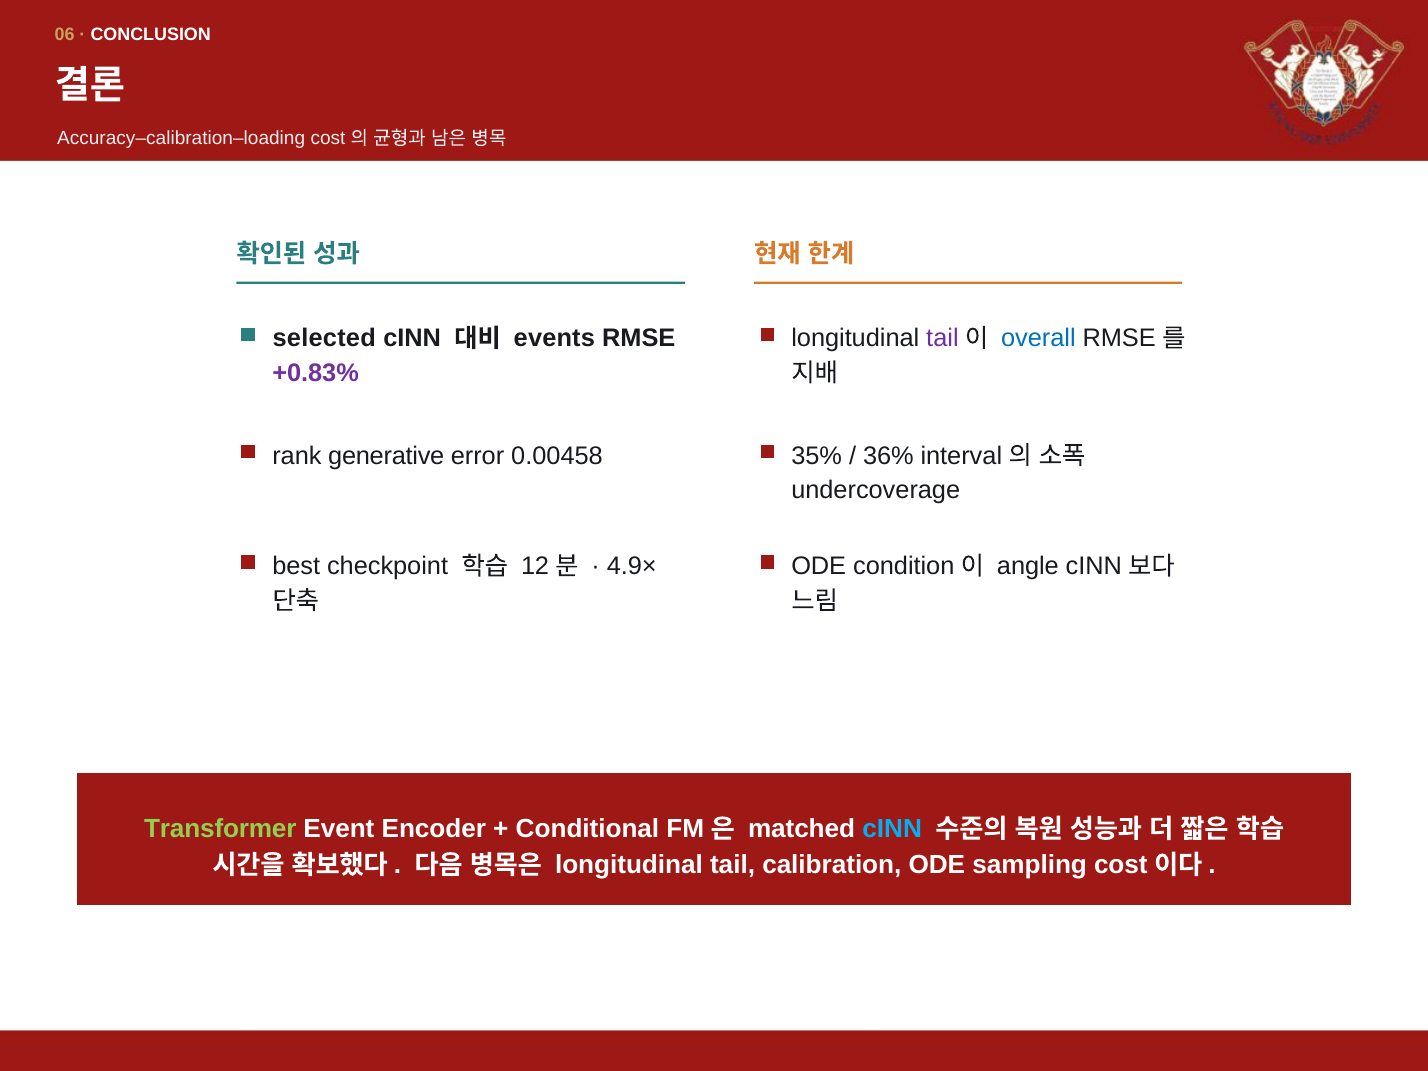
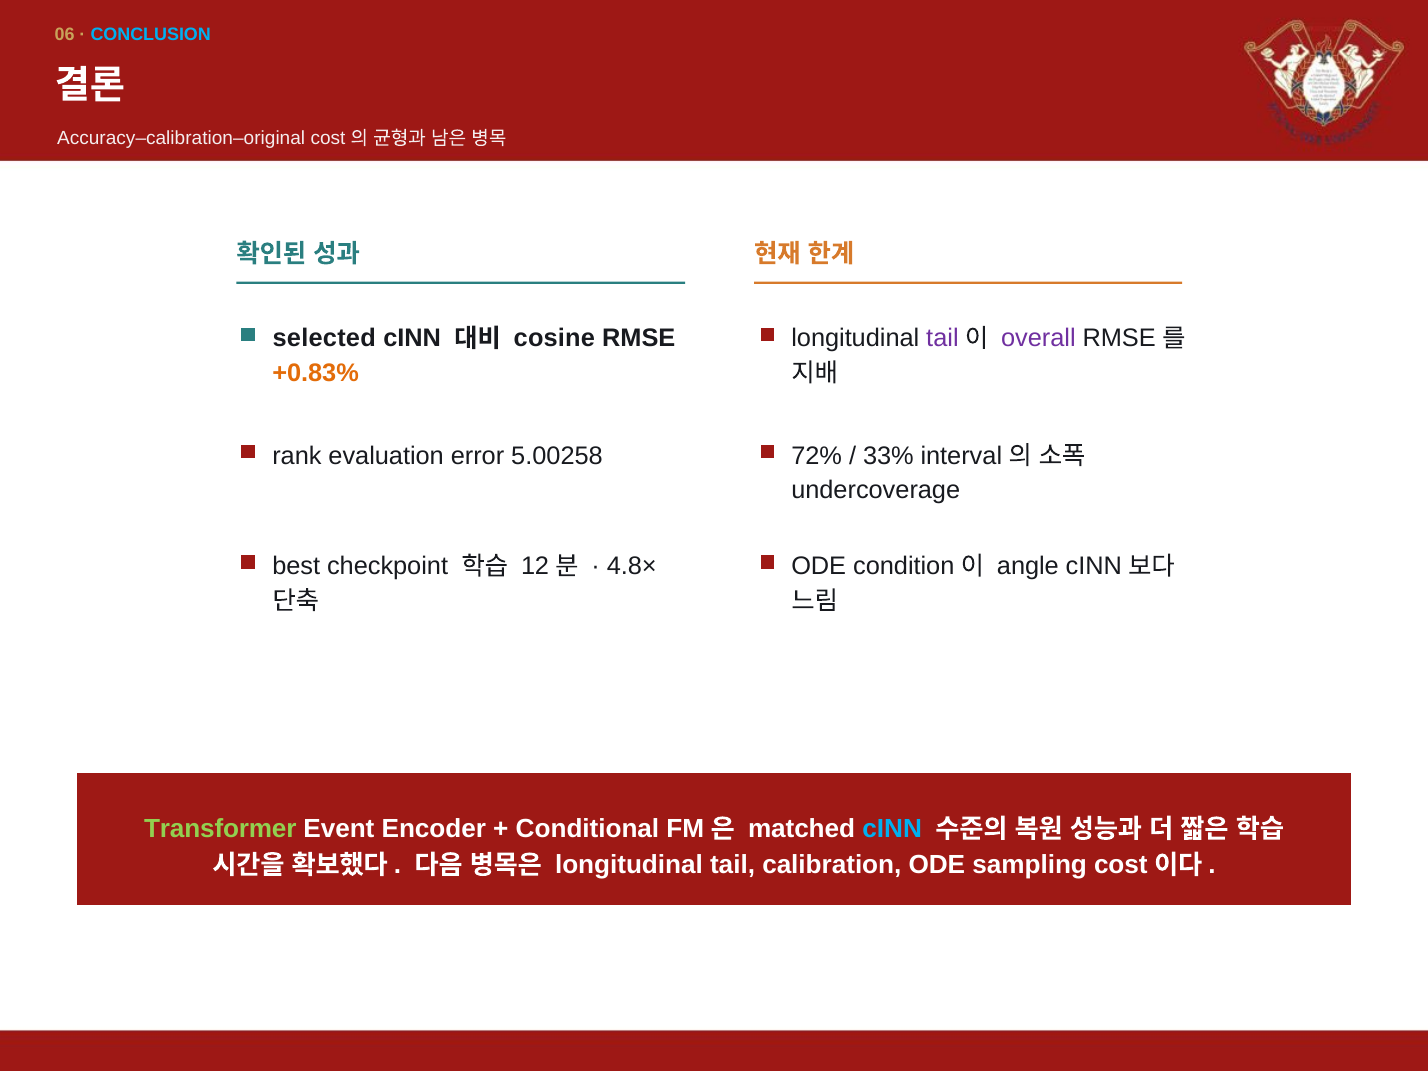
CONCLUSION colour: white -> light blue (151, 35)
Accuracy–calibration–loading: Accuracy–calibration–loading -> Accuracy–calibration–original (181, 138)
events: events -> cosine (554, 338)
overall colour: blue -> purple (1038, 338)
+0.83% colour: purple -> orange (316, 373)
generative: generative -> evaluation (386, 456)
0.00458: 0.00458 -> 5.00258 (557, 456)
35%: 35% -> 72% (817, 456)
36%: 36% -> 33% (888, 456)
4.9×: 4.9× -> 4.8× (632, 566)
